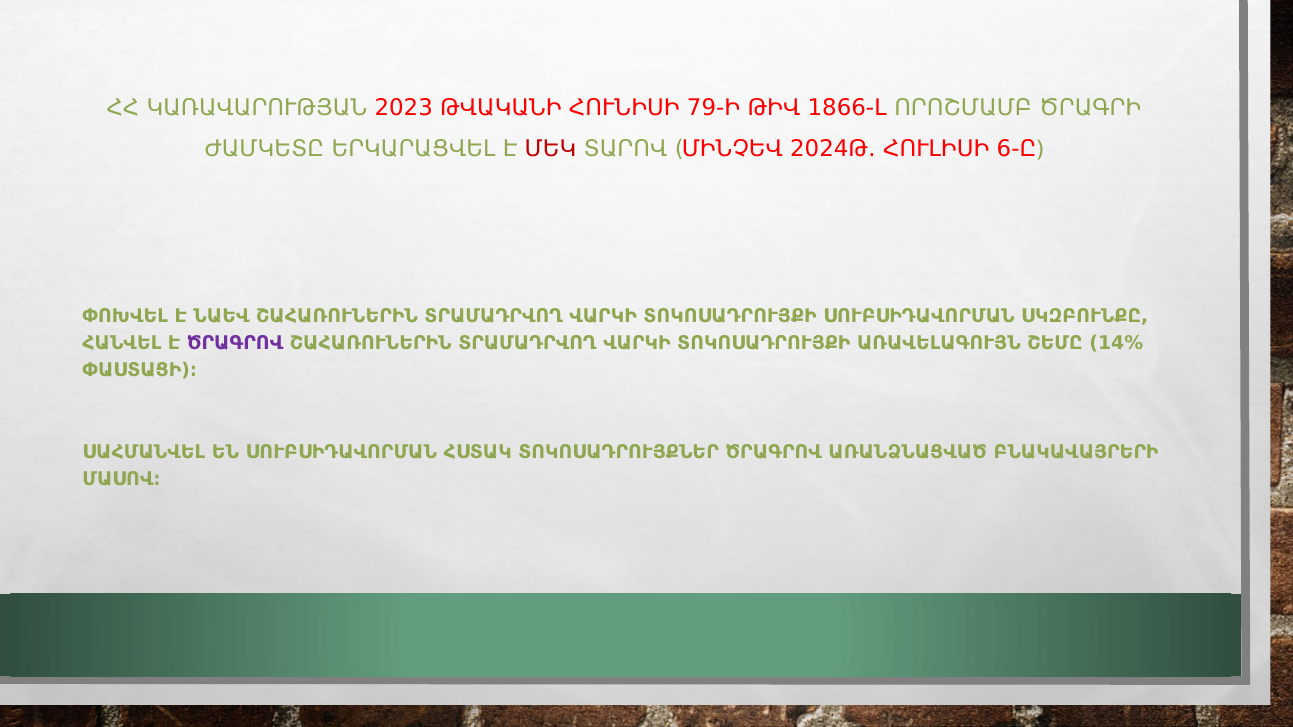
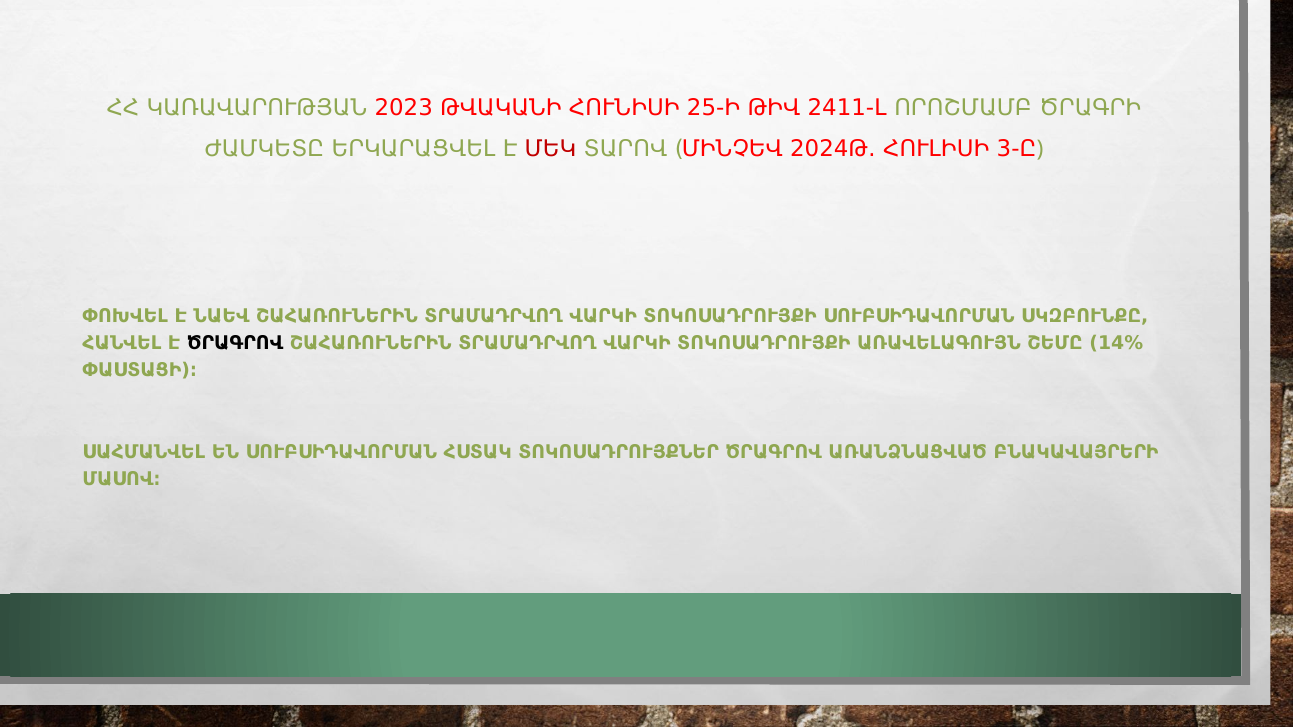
79-Ի: 79-Ի -> 25-Ի (714, 108)
1866-Լ: 1866-Լ -> 2411-Լ (847, 108)
6-Ը: 6-Ը -> 3-Ը (1017, 149)
ԾՐԱԳՐՈՎ colour: purple -> black (235, 344)
